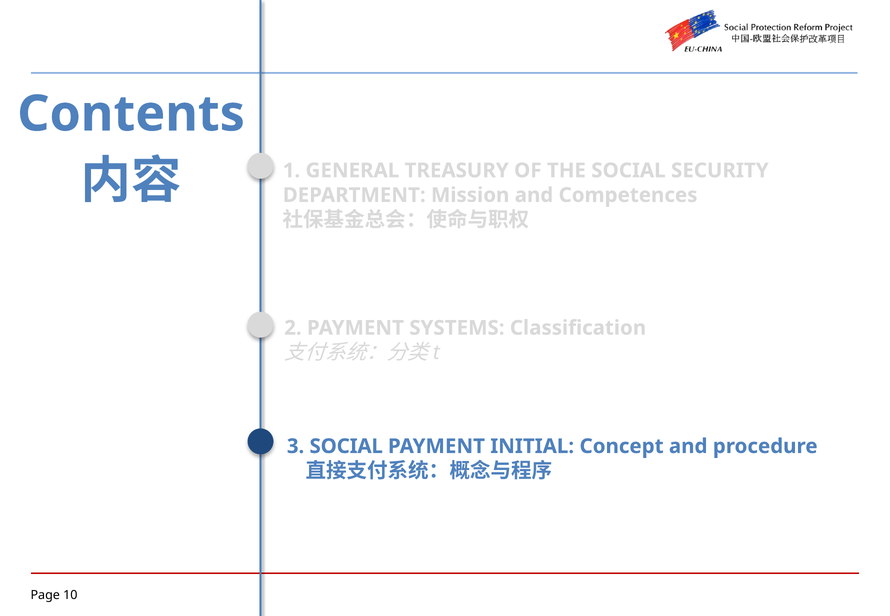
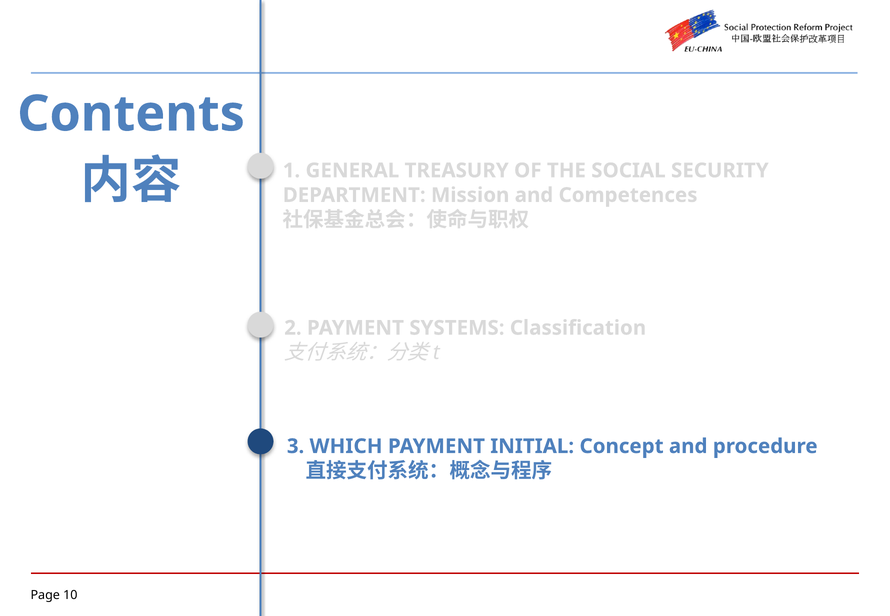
3 SOCIAL: SOCIAL -> WHICH (346, 446)
